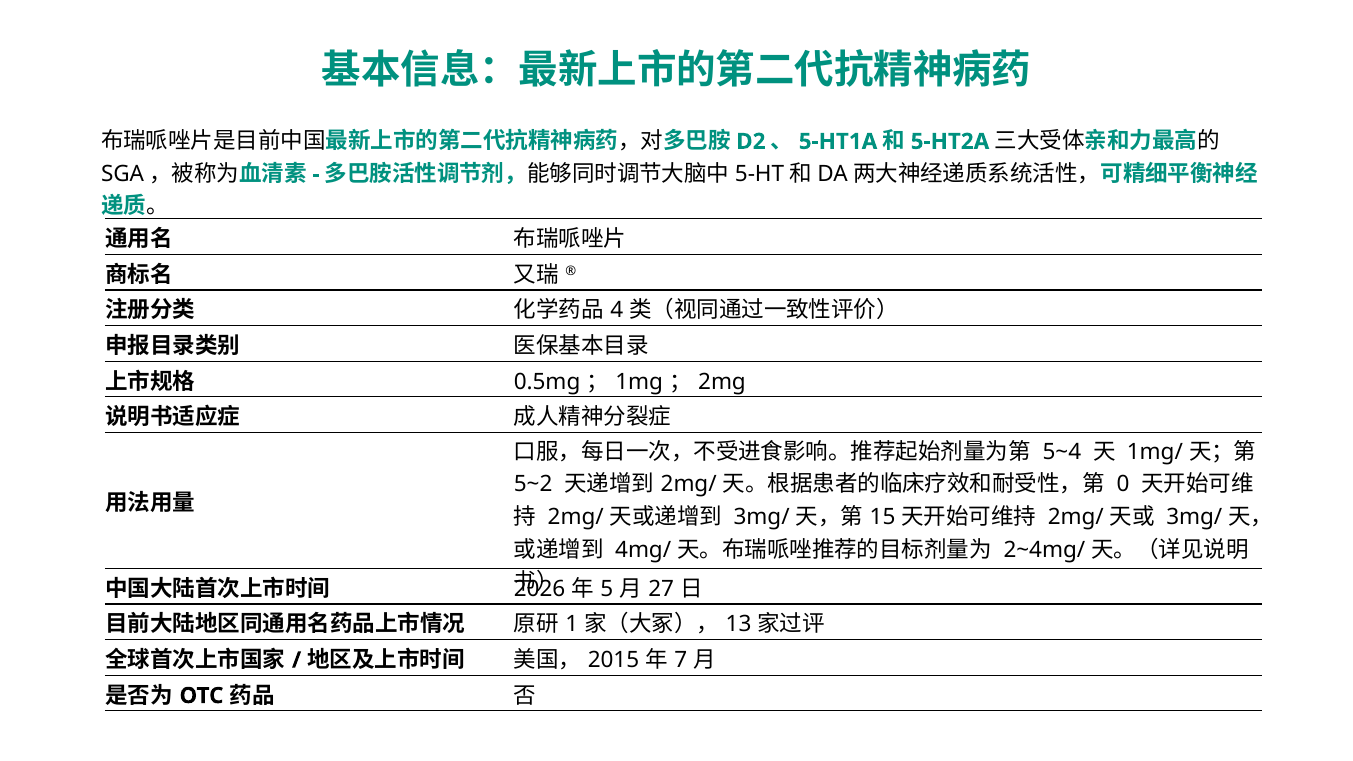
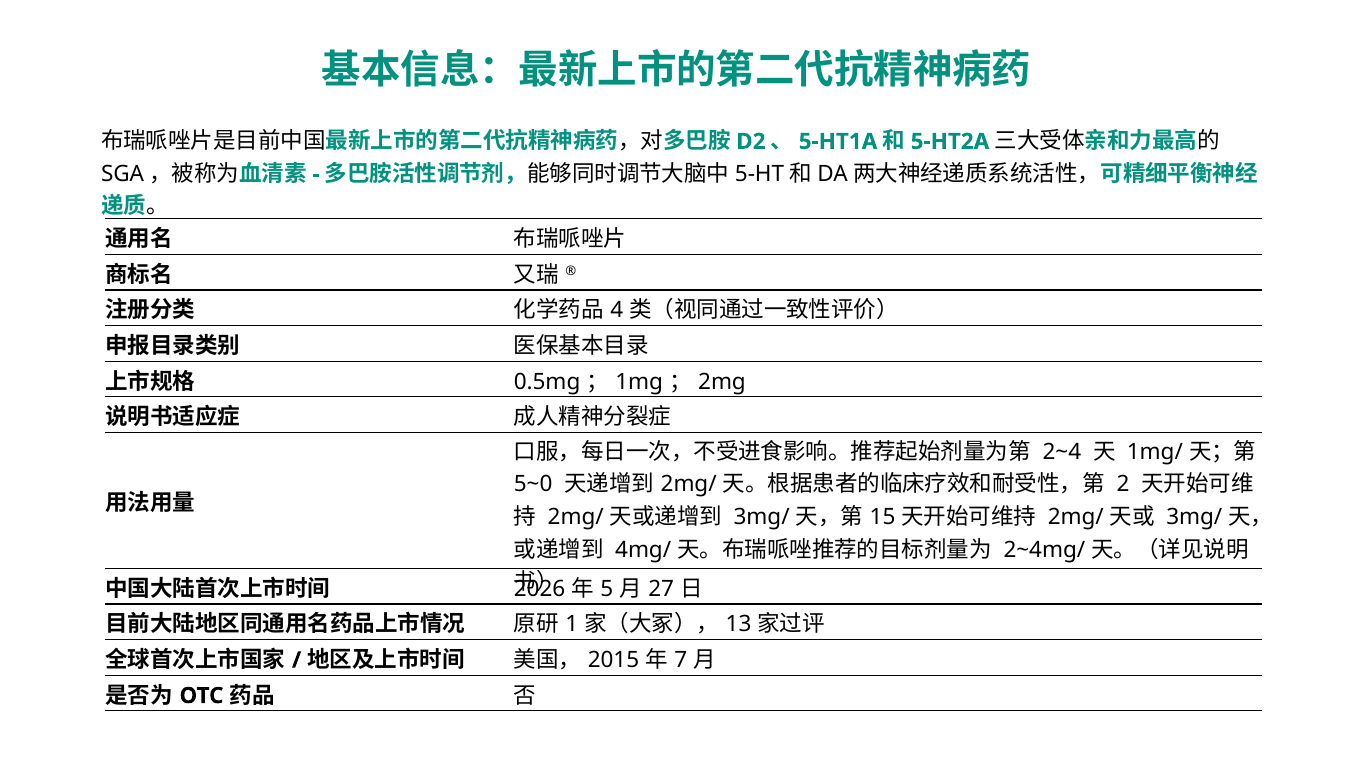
5~4: 5~4 -> 2~4 (1062, 452)
5~2: 5~2 -> 5~0 (533, 484)
0: 0 -> 2 (1123, 484)
